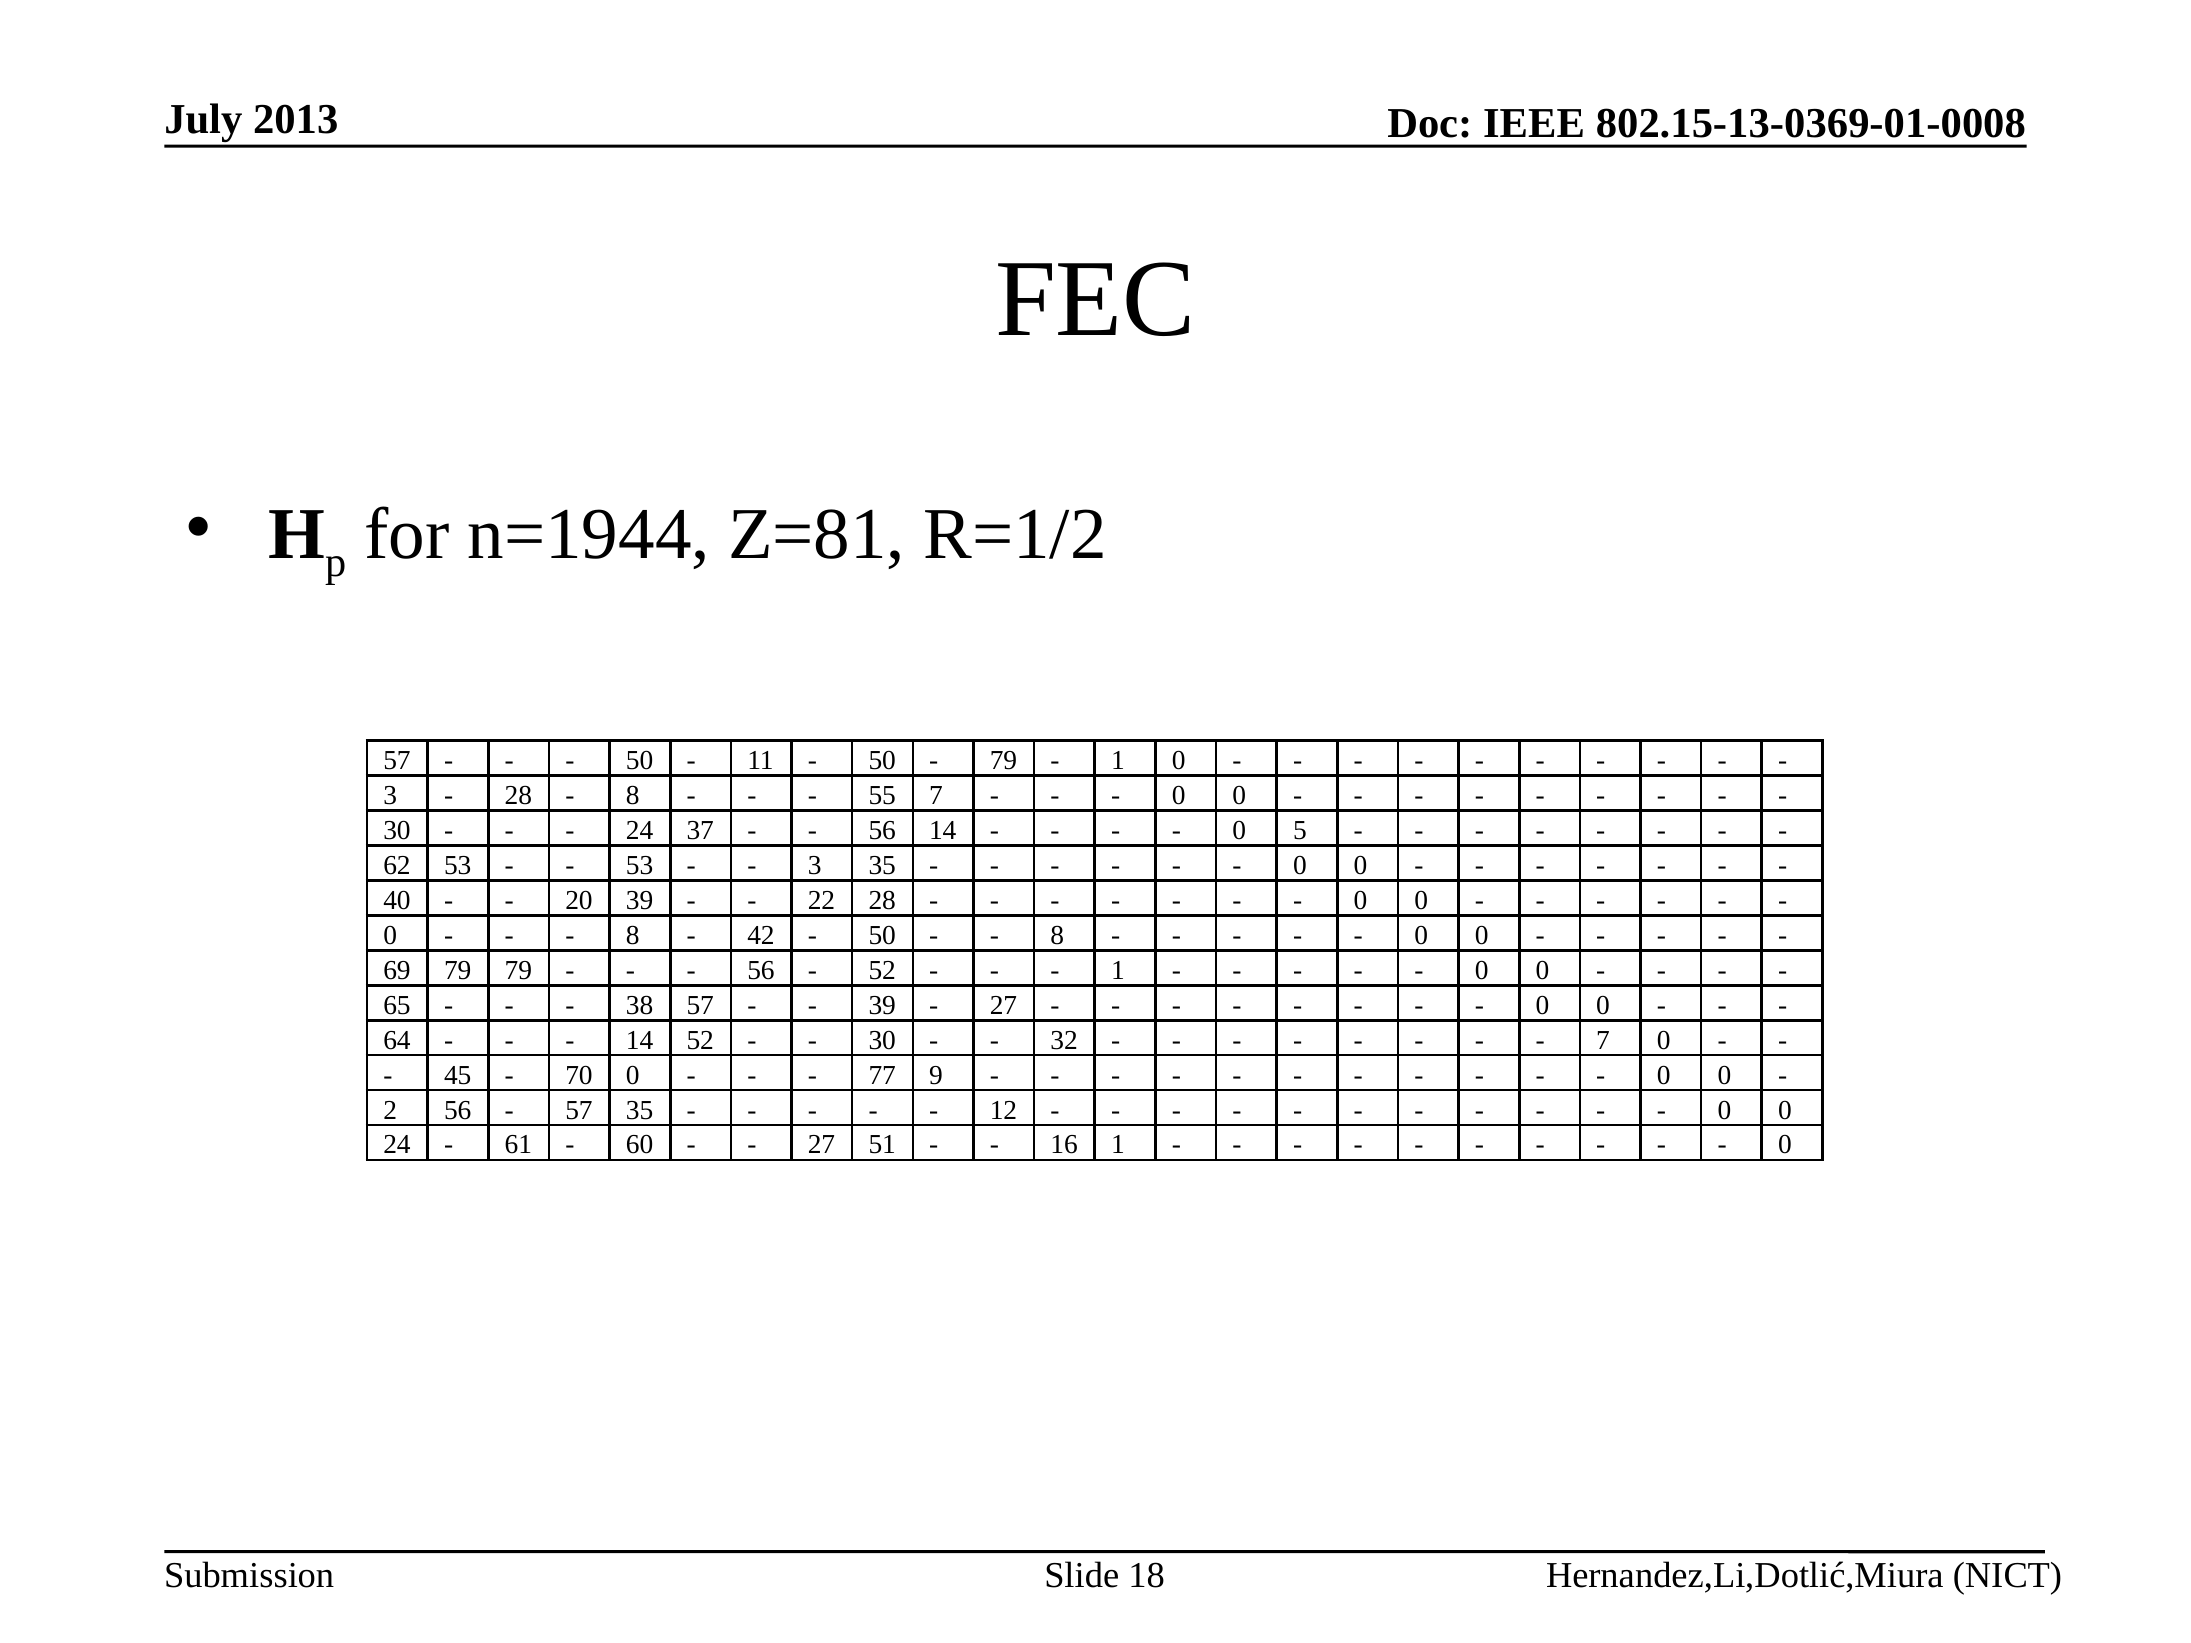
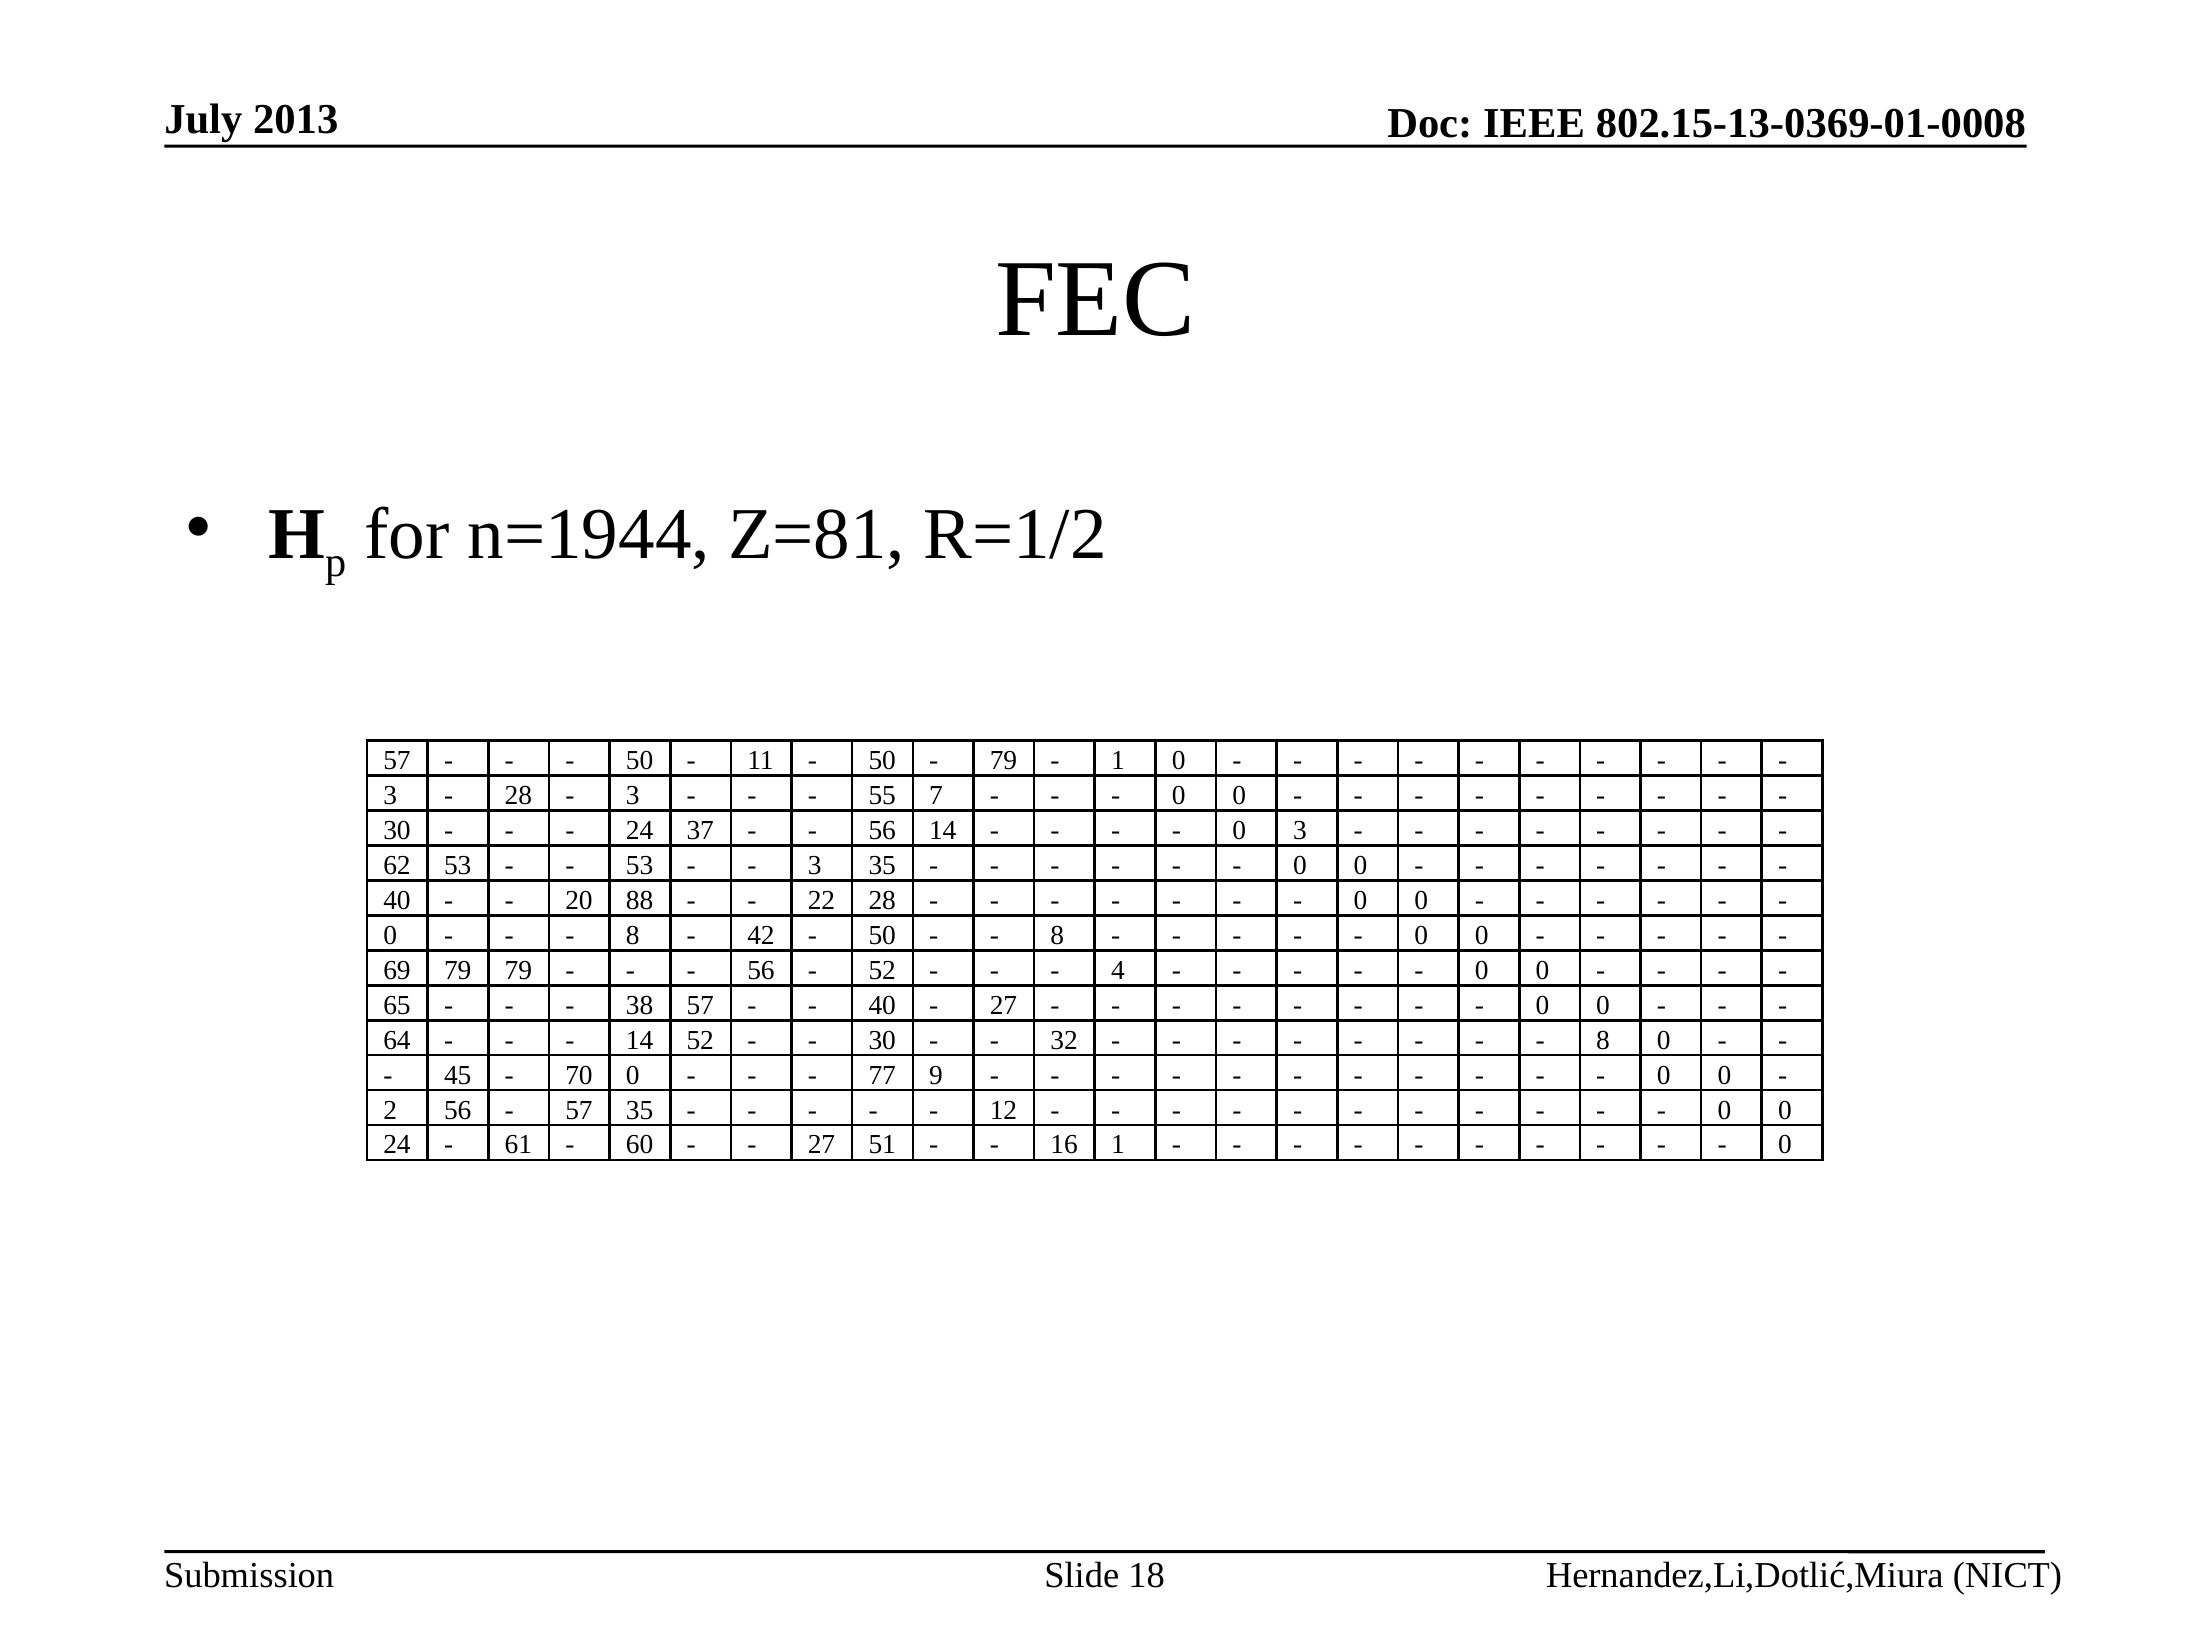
8: 8 -> 3 (633, 796)
0 5: 5 -> 3 (1300, 831)
20 39: 39 -> 88 (640, 901)
1: 1 -> 4 (1118, 970)
39: 39 -> 40 (882, 1005)
7: 7 -> 8 (1603, 1040)
